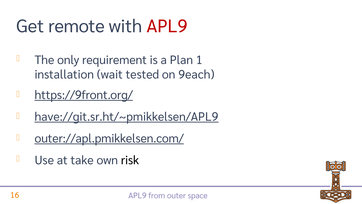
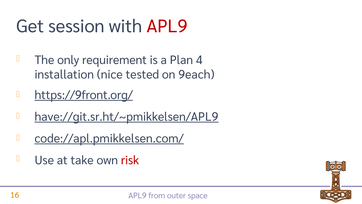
remote: remote -> session (76, 26)
1: 1 -> 4 (199, 60)
wait: wait -> nice (110, 74)
outer://apl.pmikkelsen.com/: outer://apl.pmikkelsen.com/ -> code://apl.pmikkelsen.com/ (109, 138)
risk colour: black -> red (130, 160)
